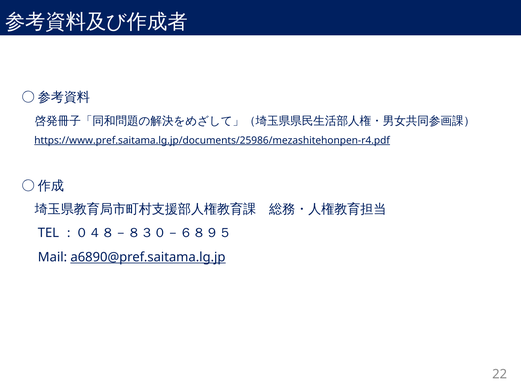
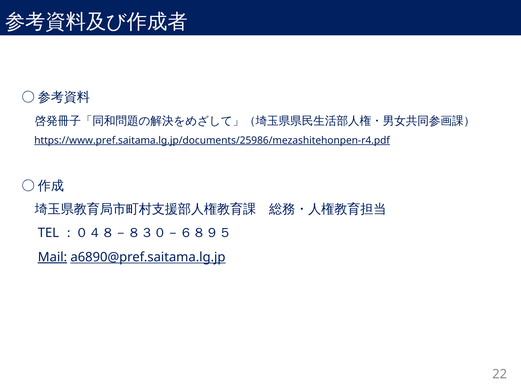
Mail underline: none -> present (52, 257)
